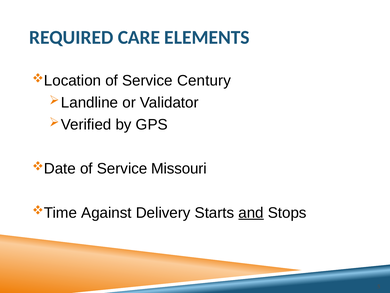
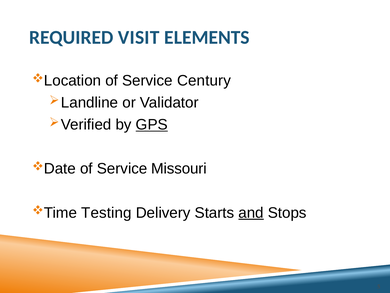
CARE: CARE -> VISIT (139, 37)
GPS underline: none -> present (152, 124)
Against: Against -> Testing (106, 212)
